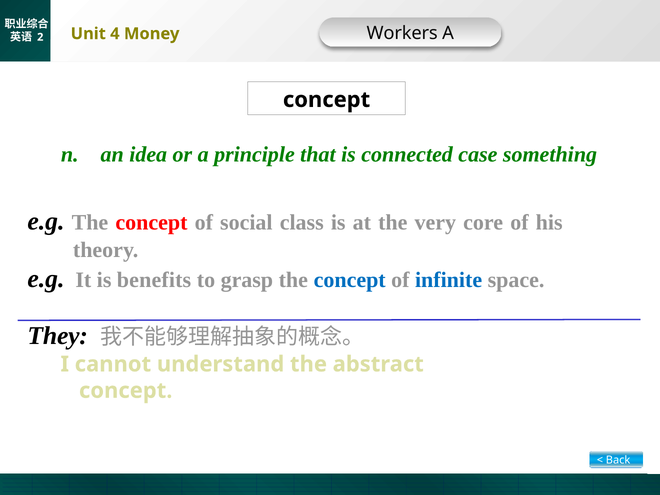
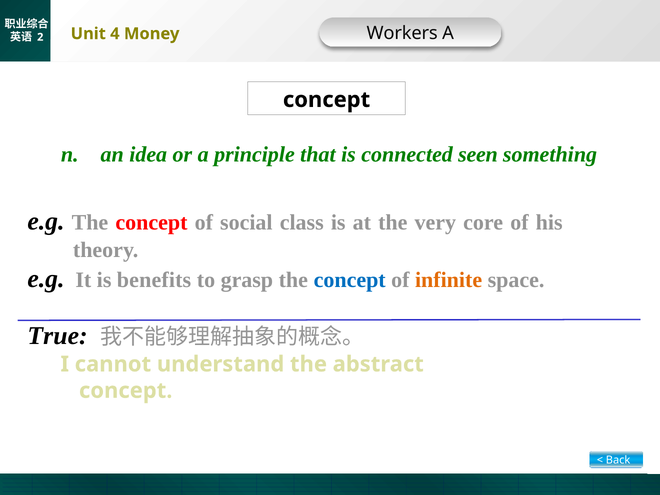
case: case -> seen (478, 154)
infinite colour: blue -> orange (449, 280)
They: They -> True (58, 336)
